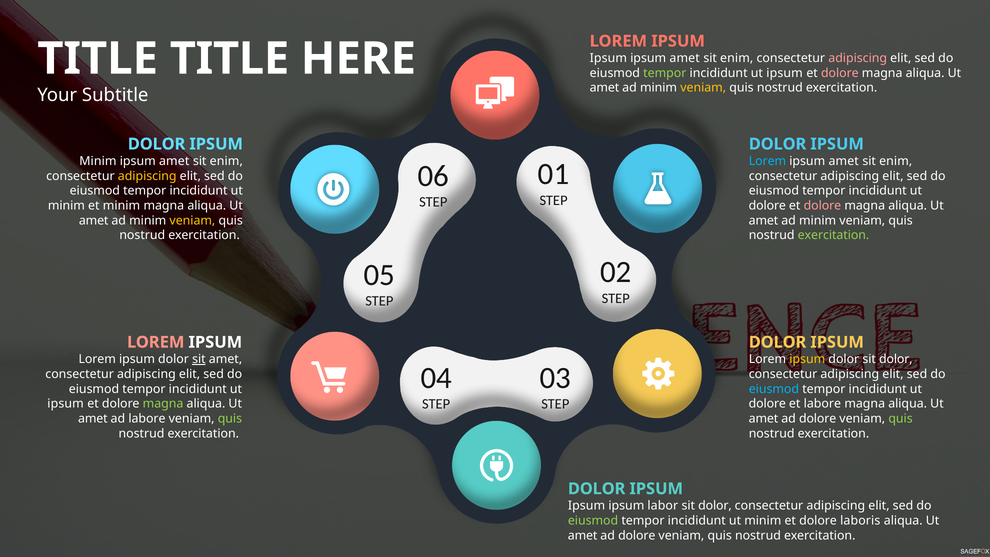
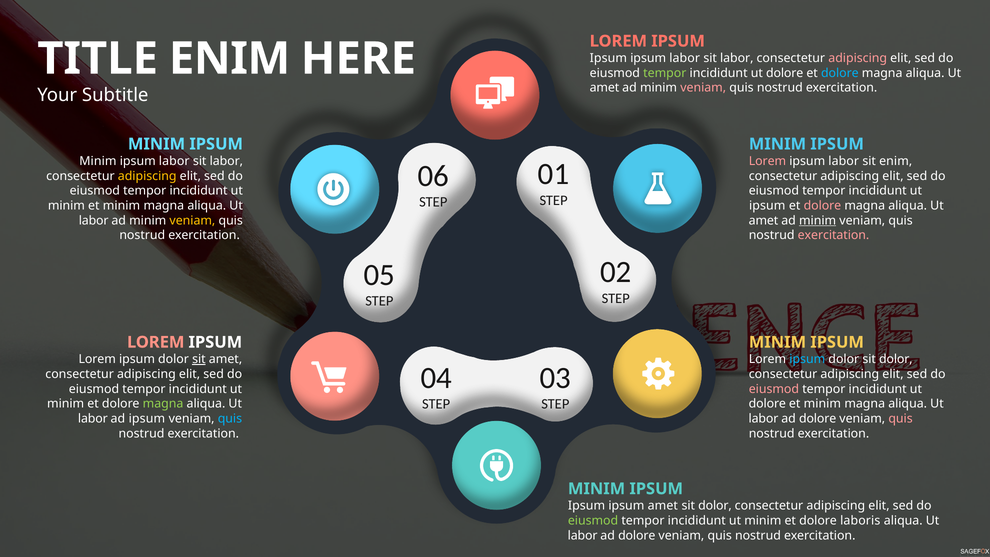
TITLE: TITLE -> ENIM (230, 59)
amet: amet -> labor (685, 58)
enim: enim -> labor (737, 58)
ipsum: ipsum -> dolore (785, 73)
dolore colour: pink -> light blue (840, 73)
veniam colour: yellow -> pink (703, 88)
DOLOR: DOLOR -> MINIM (156, 144)
DOLOR: DOLOR -> MINIM (777, 144)
amet: amet -> labor (174, 161)
enim: enim -> labor (226, 161)
Lorem colour: light blue -> pink (767, 161)
amet: amet -> labor (844, 161)
dolore: dolore -> ipsum (767, 206)
amet: amet -> labor (94, 220)
minim underline: none -> present (818, 220)
exercitation colour: light green -> pink (833, 235)
DOLOR: DOLOR -> MINIM (777, 342)
ipsum colour: yellow -> light blue (807, 359)
eiusmod colour: light blue -> pink (774, 389)
ipsum: ipsum -> minim (66, 404)
labore: labore -> minim (822, 404)
amet: amet -> labor (93, 419)
ad labore: labore -> ipsum (147, 419)
quis colour: light green -> light blue (230, 419)
amet: amet -> labor (764, 419)
quis colour: light green -> pink (901, 419)
DOLOR: DOLOR -> MINIM (597, 489)
ipsum labor: labor -> amet (663, 506)
amet: amet -> labor (583, 535)
